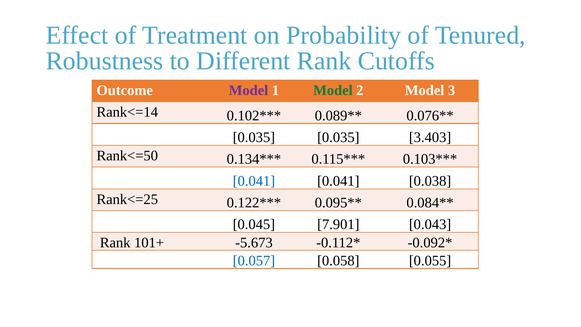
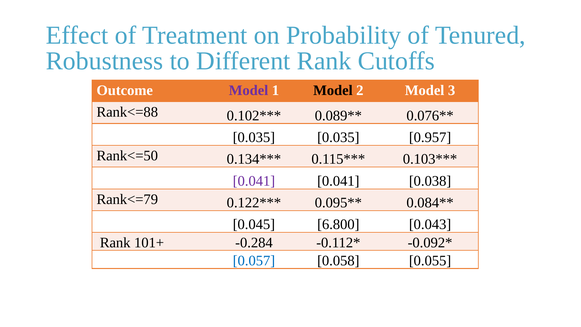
Model colour: green -> black (333, 90)
Rank<=14: Rank<=14 -> Rank<=88 (127, 112)
3.403: 3.403 -> 0.957 (430, 137)
0.041 colour: blue -> purple (254, 181)
Rank<=25: Rank<=25 -> Rank<=79 (127, 199)
7.901: 7.901 -> 6.800 (338, 224)
-5.673: -5.673 -> -0.284 (254, 242)
